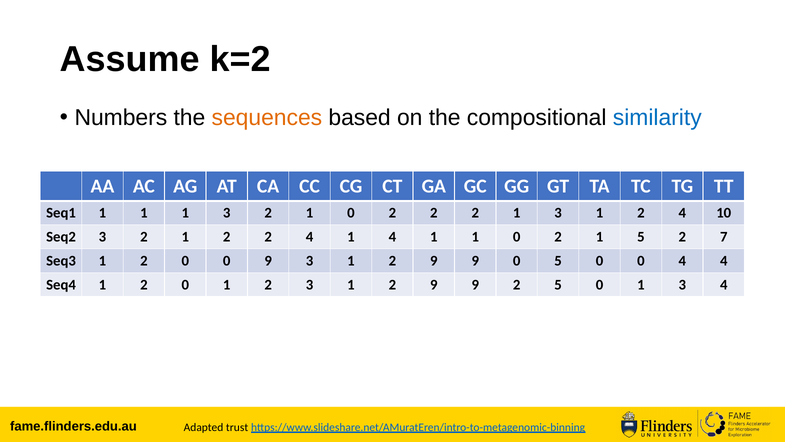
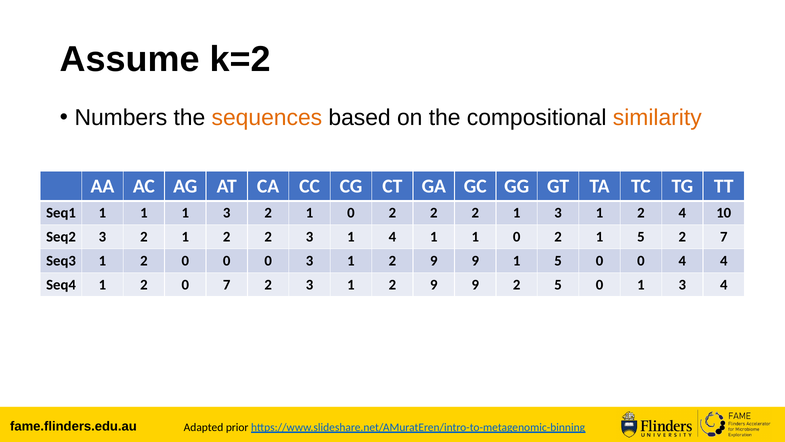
similarity colour: blue -> orange (657, 117)
2 2 4: 4 -> 3 (310, 237)
0 0 9: 9 -> 0 (268, 261)
9 0: 0 -> 1 (517, 261)
2 0 1: 1 -> 7 (227, 284)
trust: trust -> prior (237, 427)
